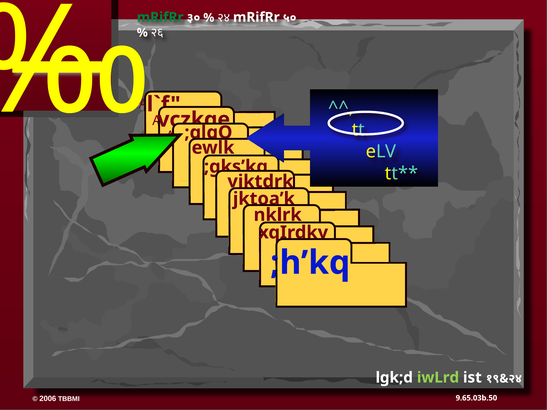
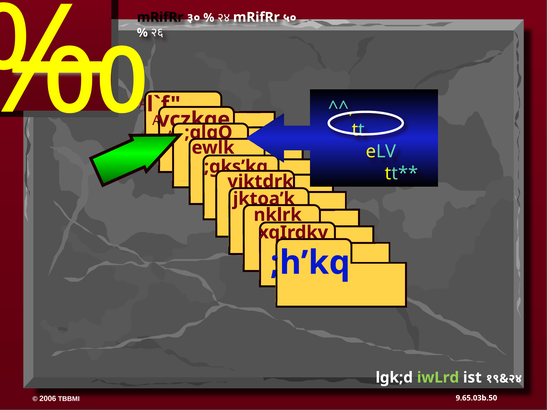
mRifRr colour: green -> black (160, 17)
